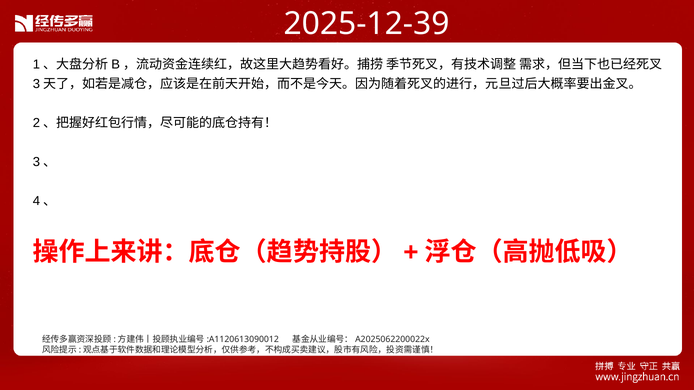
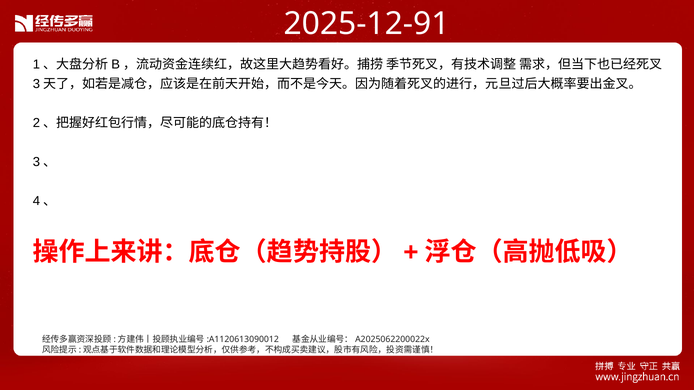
2025-12-39: 2025-12-39 -> 2025-12-91 (366, 24)
